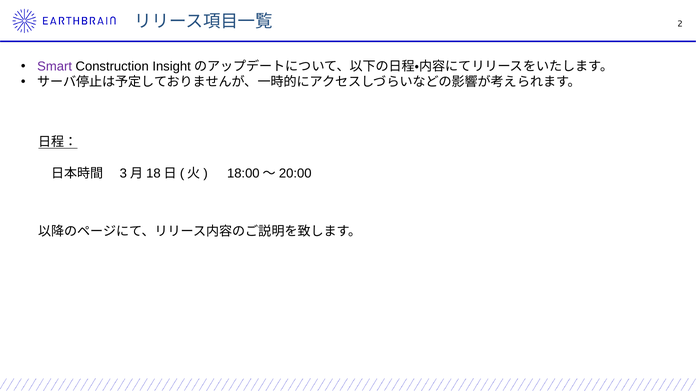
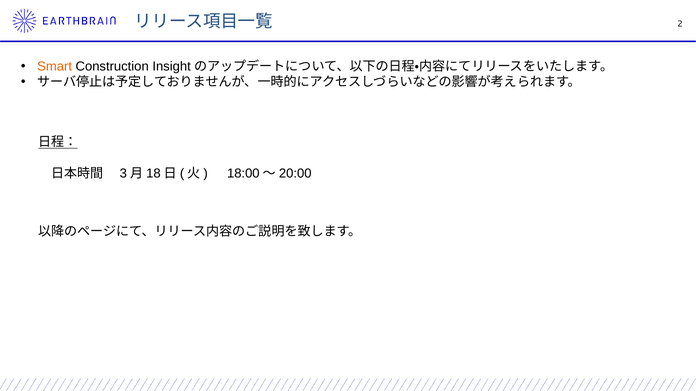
Smart colour: purple -> orange (55, 67)
